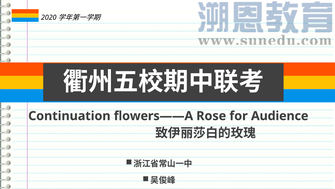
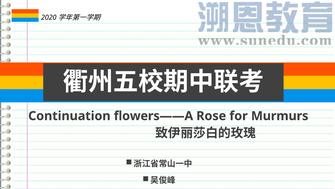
Audience: Audience -> Murmurs (280, 116)
